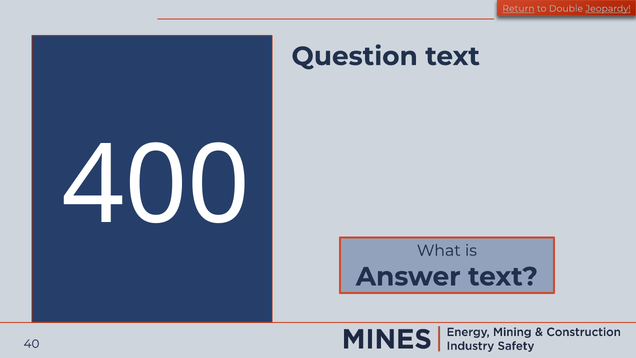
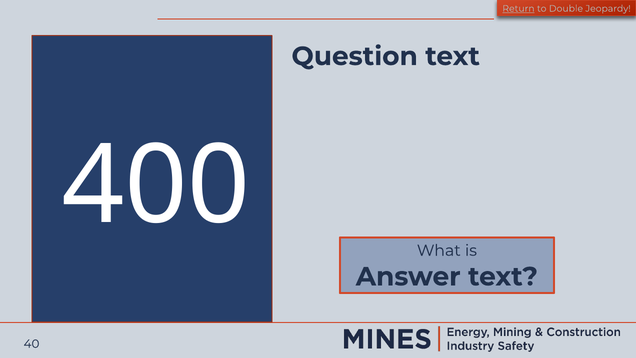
Jeopardy underline: present -> none (608, 9)
